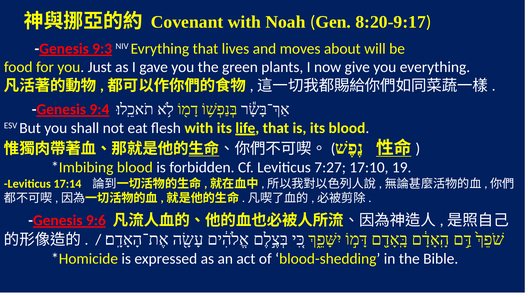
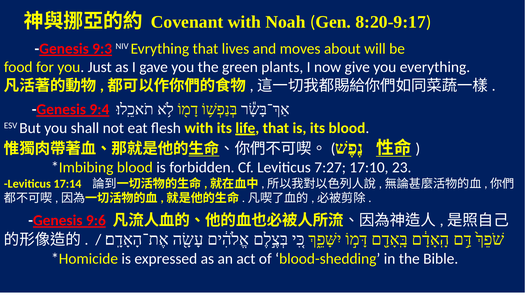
19: 19 -> 23 (402, 168)
